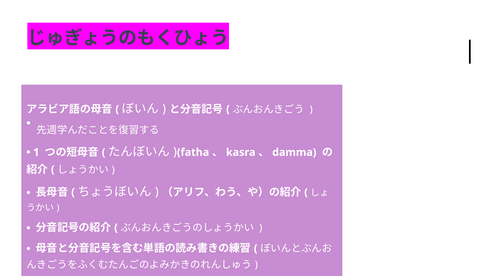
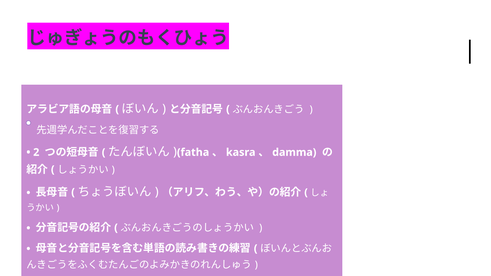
1: 1 -> 2 (36, 152)
